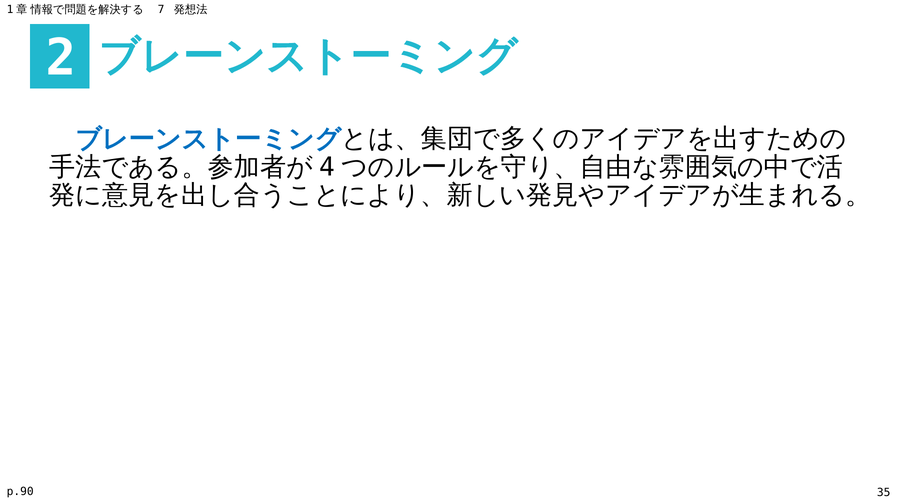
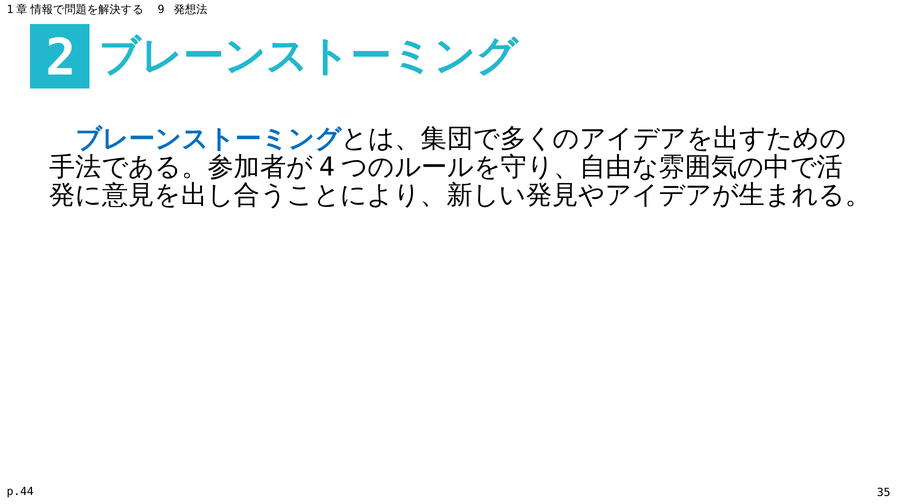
7: 7 -> 9 (161, 9)
p.90: p.90 -> p.44 (20, 492)
